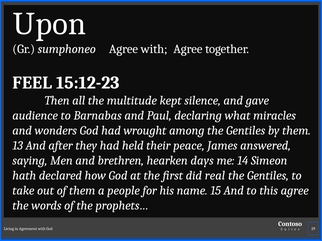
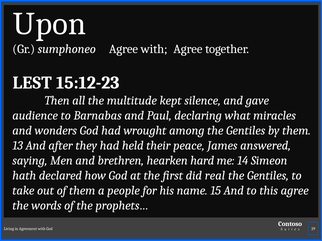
FEEL: FEEL -> LEST (32, 83)
days: days -> hard (202, 161)
